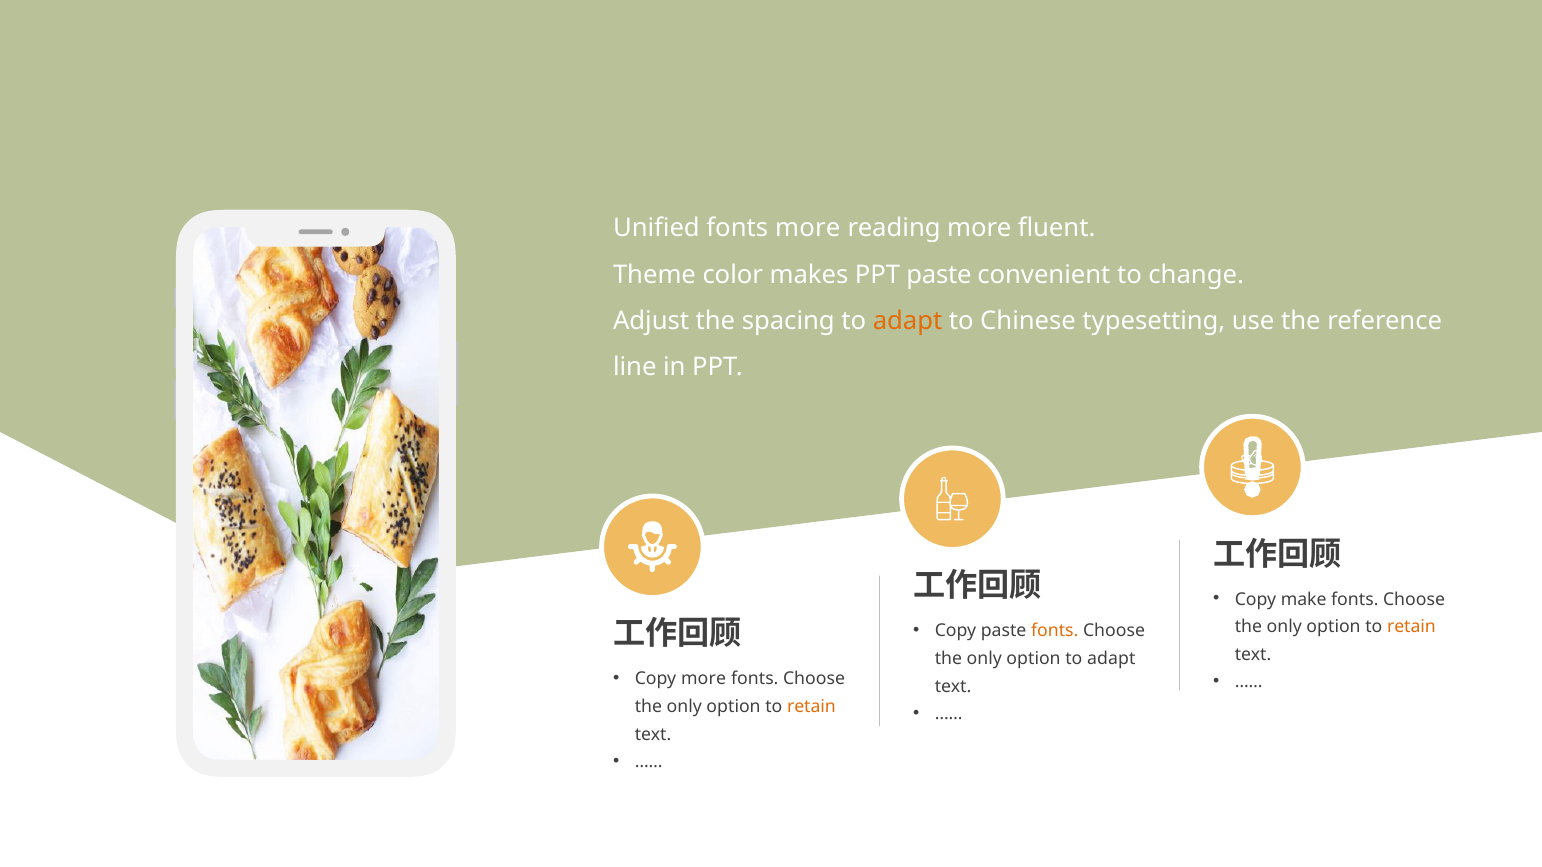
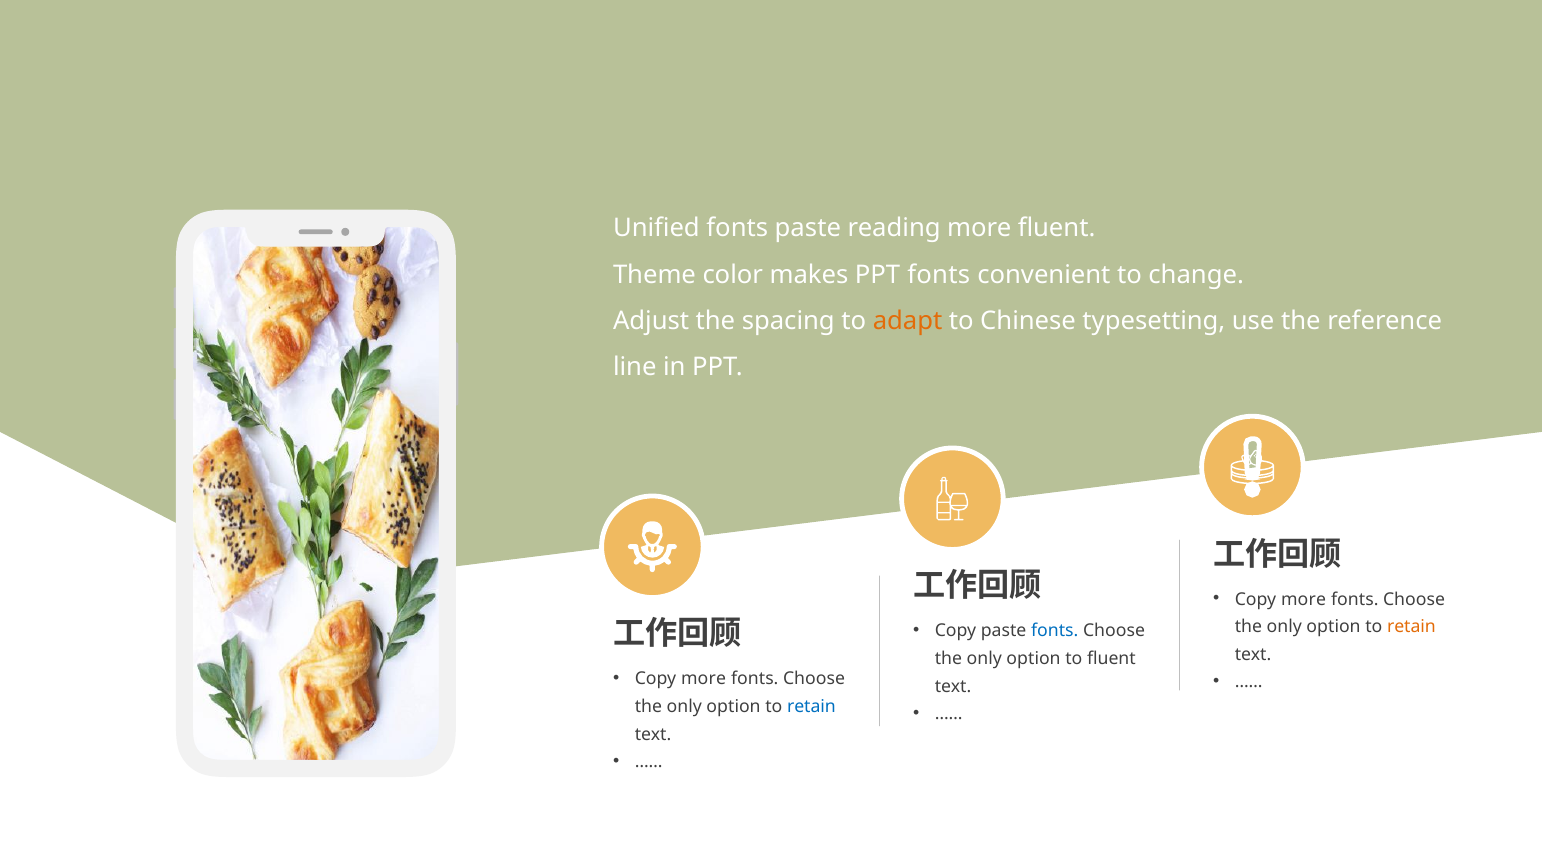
fonts more: more -> paste (808, 229)
PPT paste: paste -> fonts (939, 275)
make: make -> more (1304, 599)
fonts colour: orange -> blue (1055, 631)
option to adapt: adapt -> fluent (1111, 659)
retain colour: orange -> blue (811, 707)
